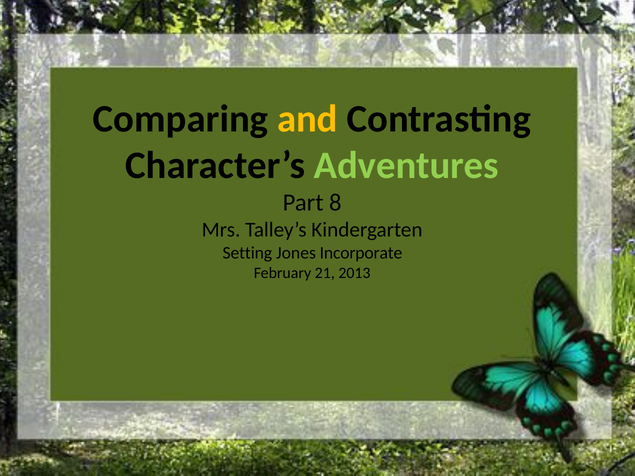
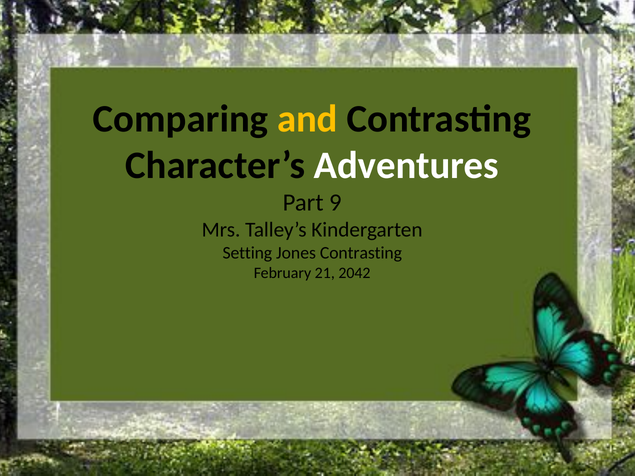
Adventures colour: light green -> white (406, 166)
8: 8 -> 9 (335, 203)
Jones Incorporate: Incorporate -> Contrasting (361, 253)
2013: 2013 -> 2042 (354, 273)
